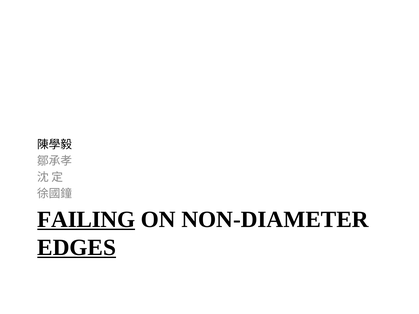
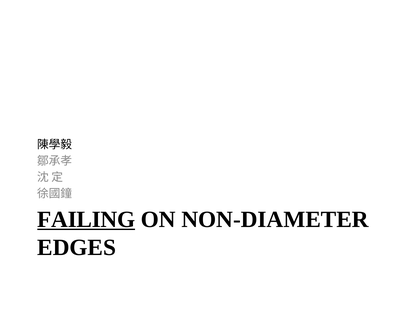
EDGES underline: present -> none (77, 248)
